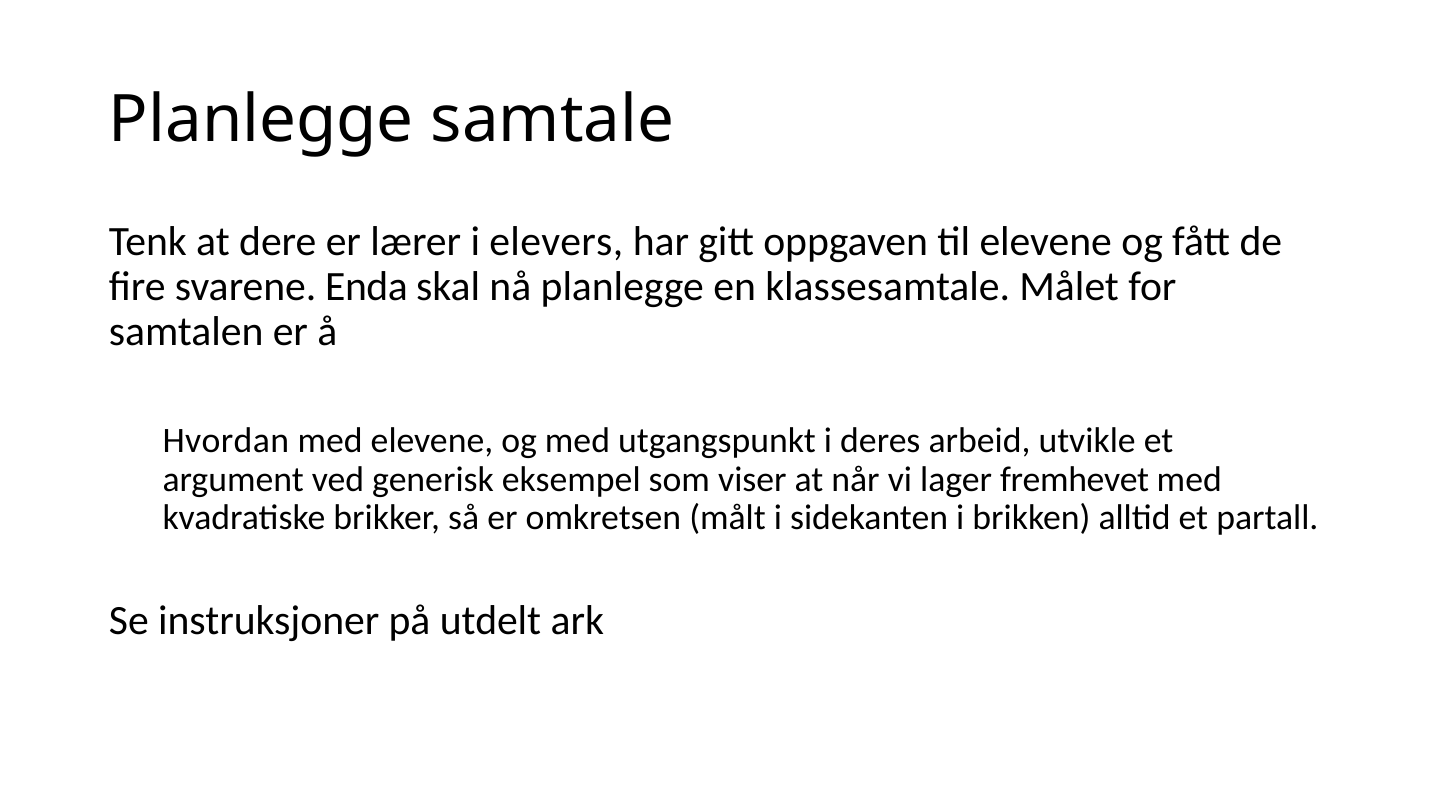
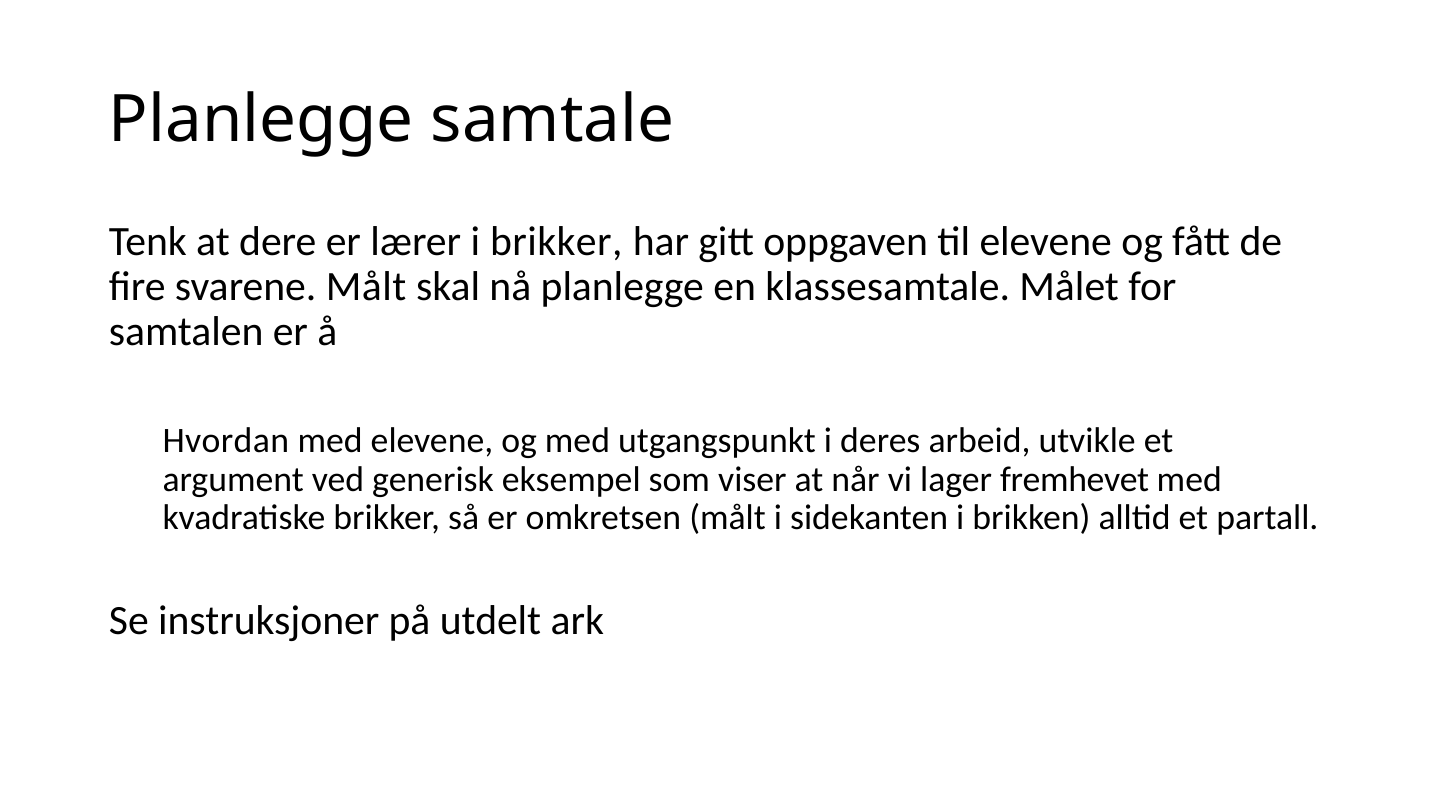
i elevers: elevers -> brikker (556, 242)
svarene Enda: Enda -> Målt (366, 287)
